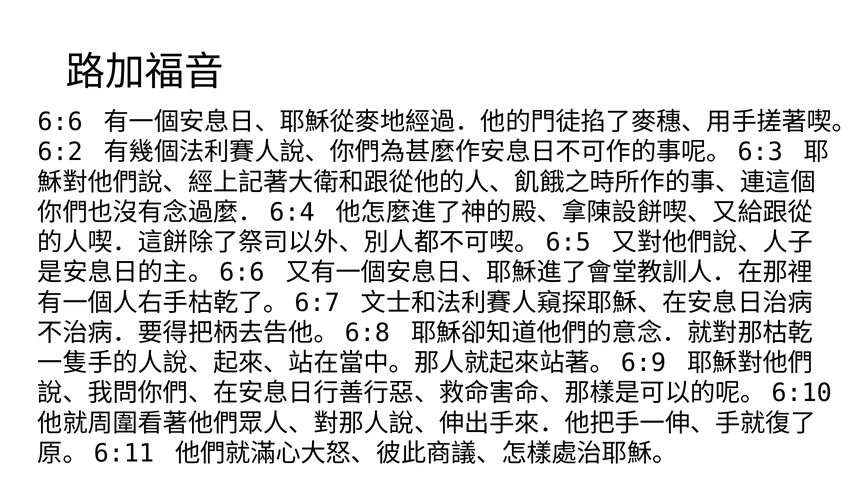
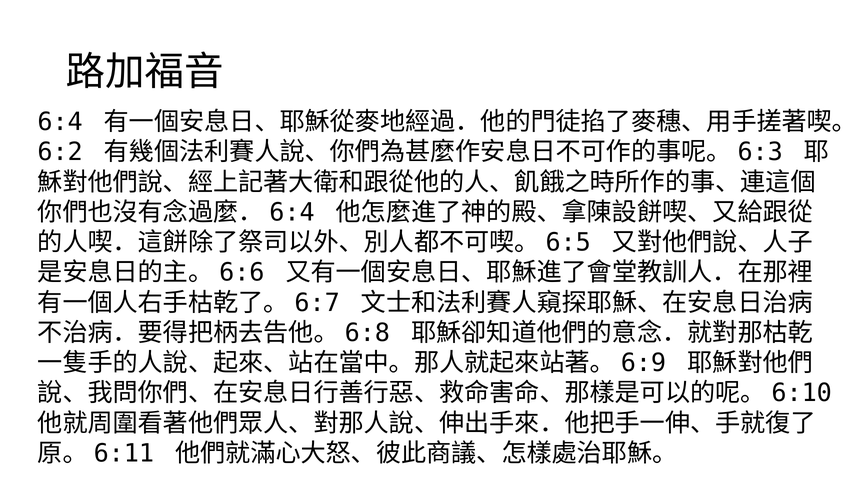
6:6: 6:6 -> 6:4 (60, 122)
